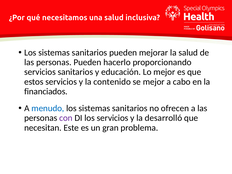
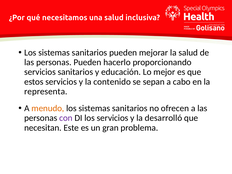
se mejor: mejor -> sepan (154, 82)
financiados: financiados -> representa (46, 91)
menudo colour: blue -> orange (48, 108)
